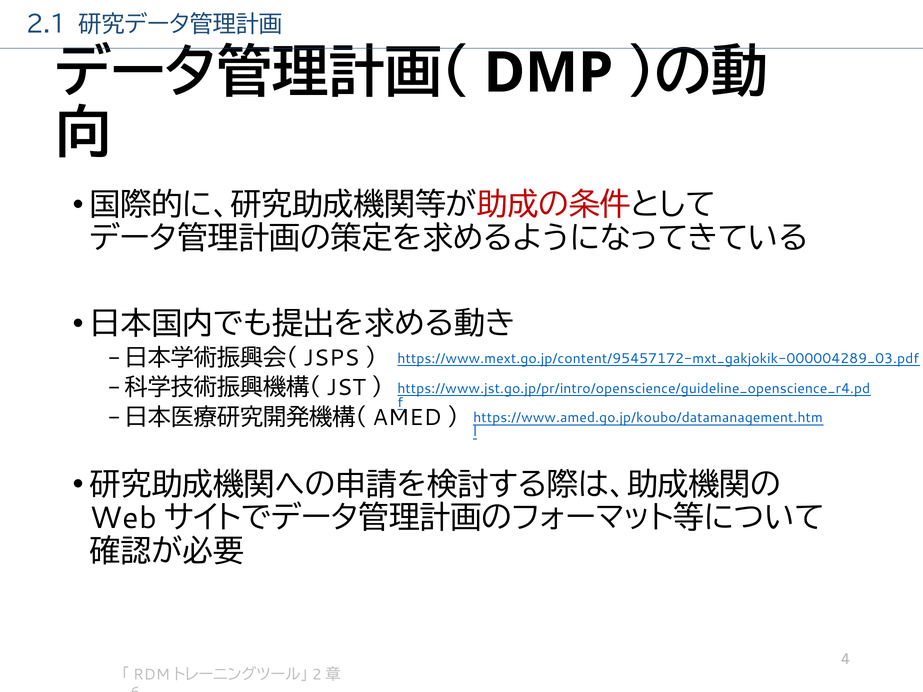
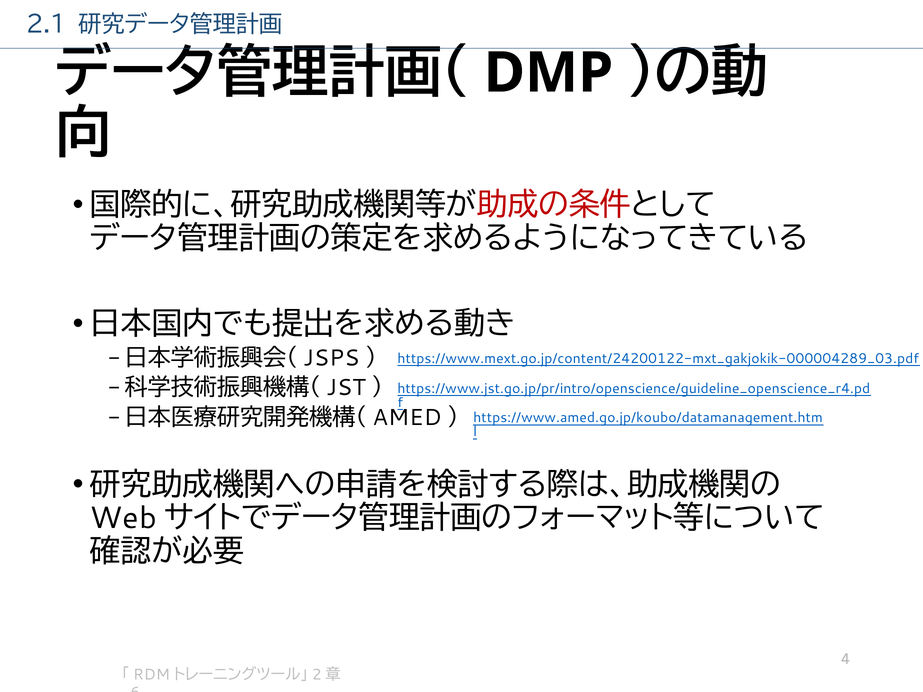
https://www.mext.go.jp/content/95457172-mxt_gakjokik-000004289_03.pdf: https://www.mext.go.jp/content/95457172-mxt_gakjokik-000004289_03.pdf -> https://www.mext.go.jp/content/24200122-mxt_gakjokik-000004289_03.pdf (658, 359)
